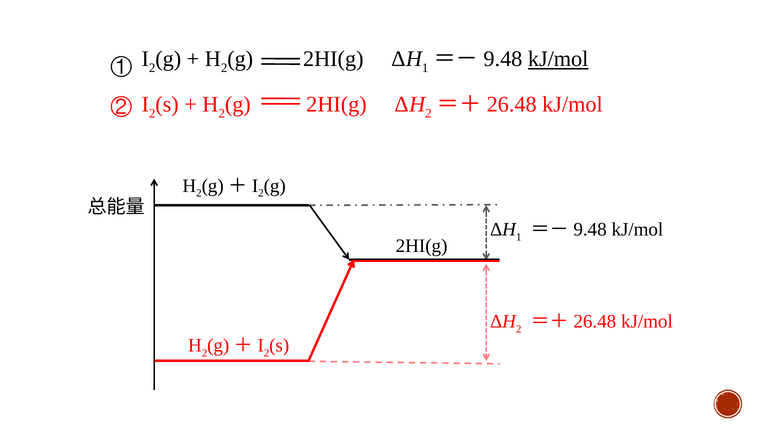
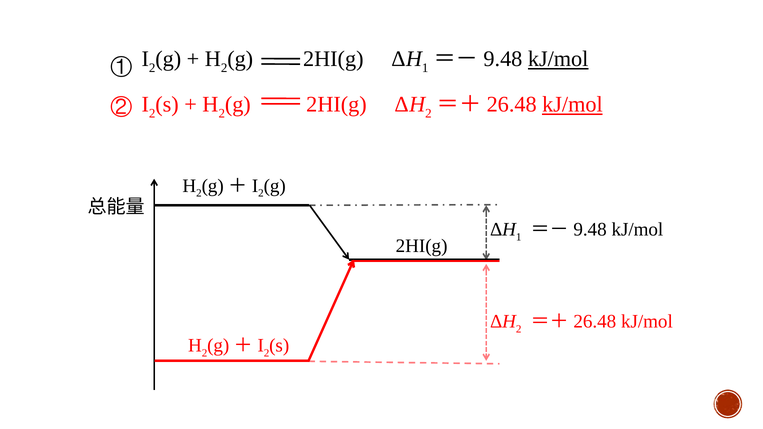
kJ/mol underline: none -> present (572, 105)
